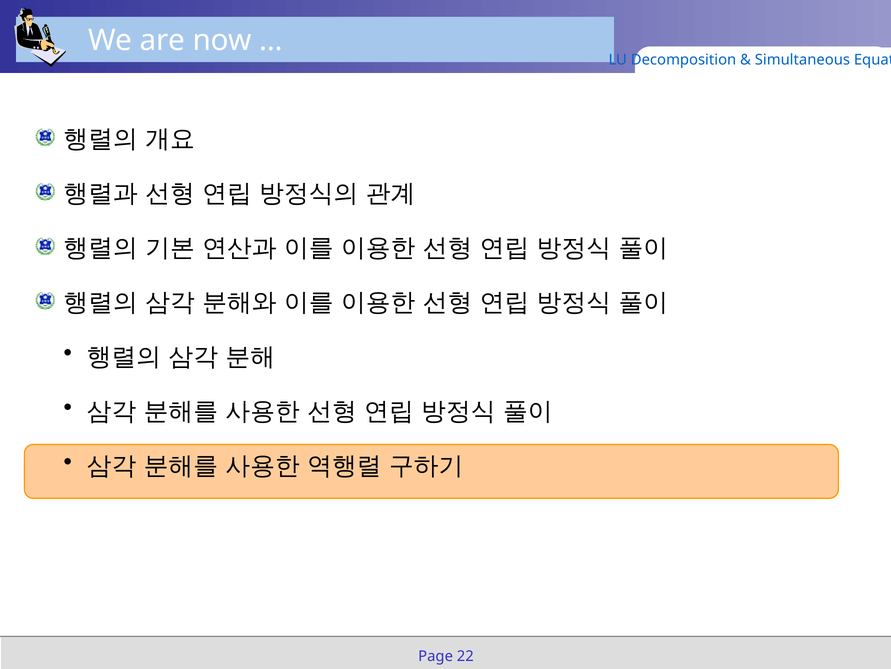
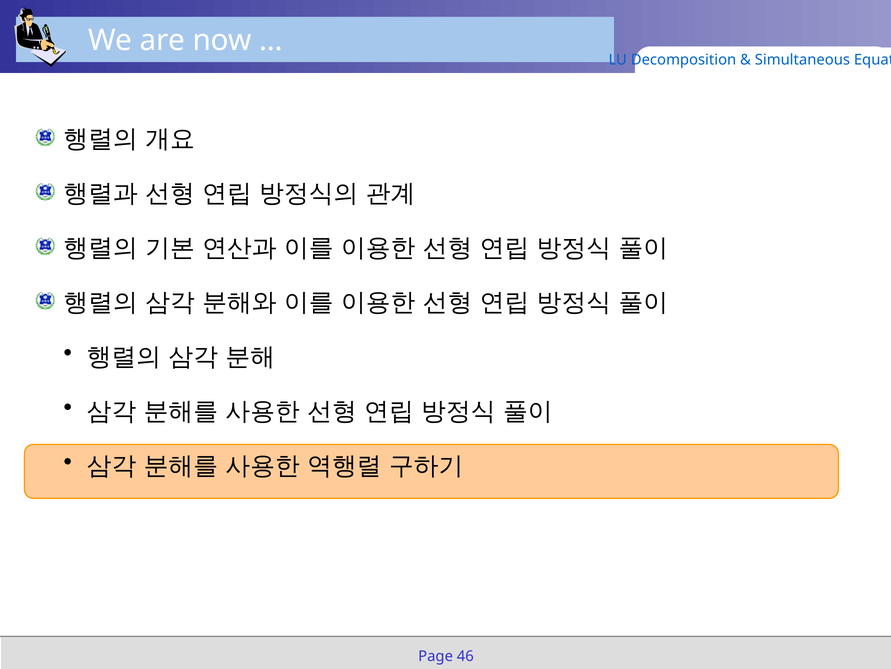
22: 22 -> 46 (465, 656)
